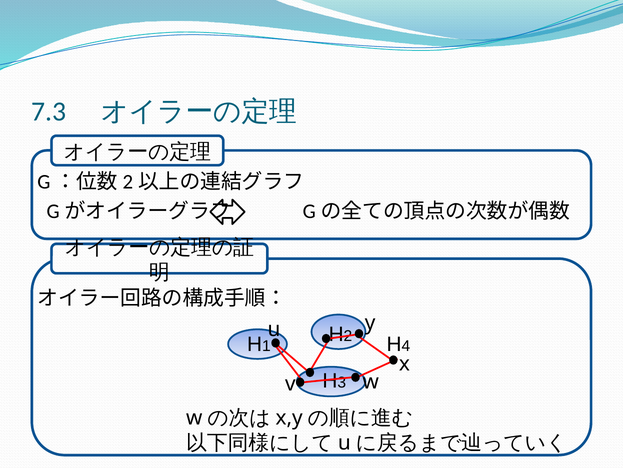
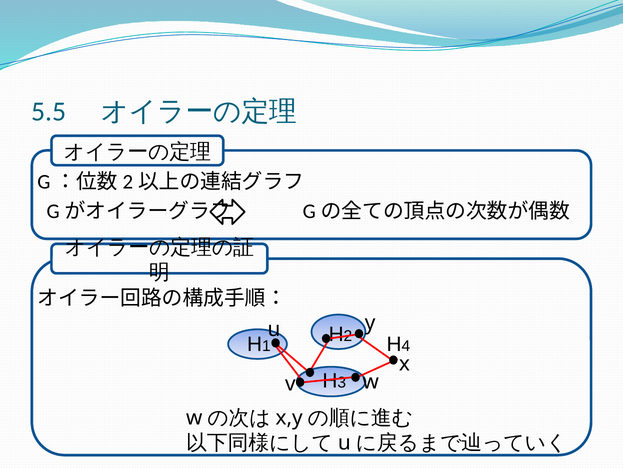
7.3: 7.3 -> 5.5 (49, 111)
